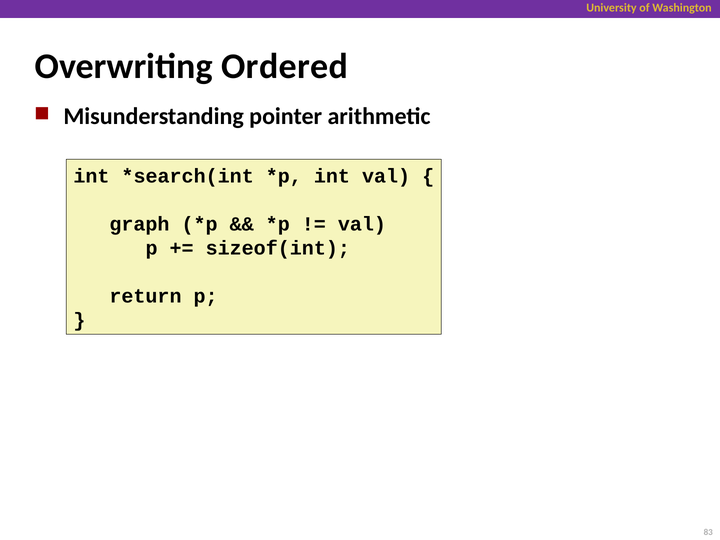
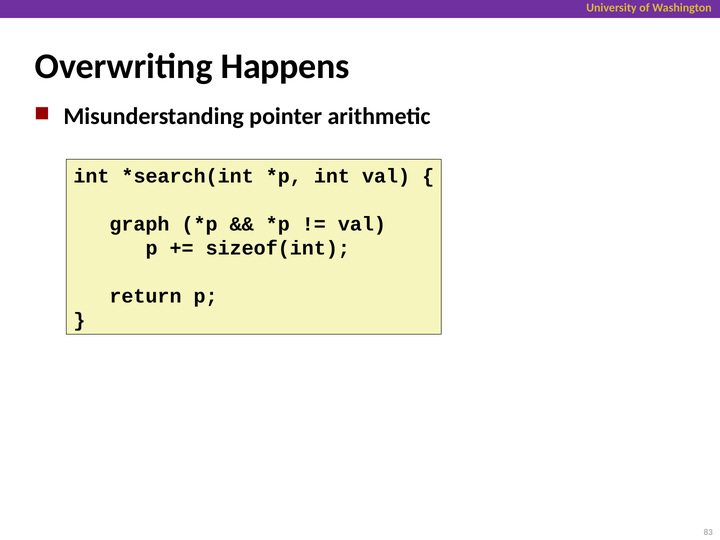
Ordered: Ordered -> Happens (285, 66)
